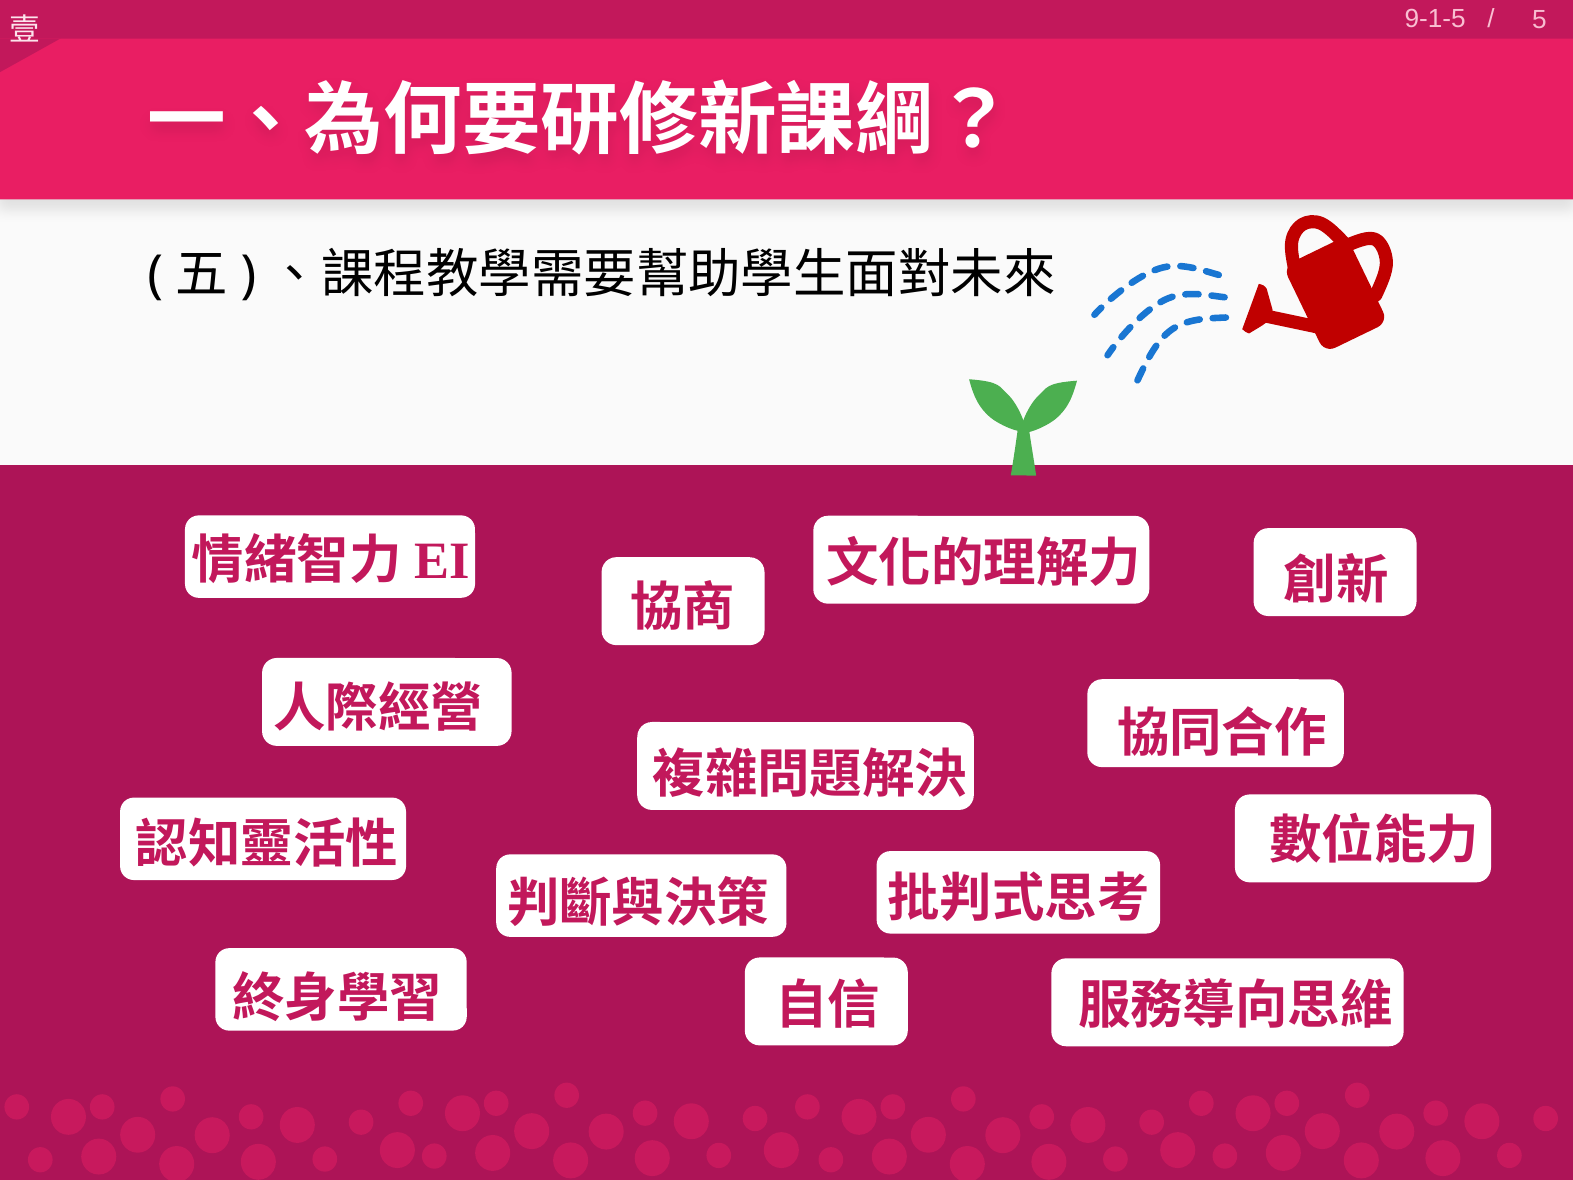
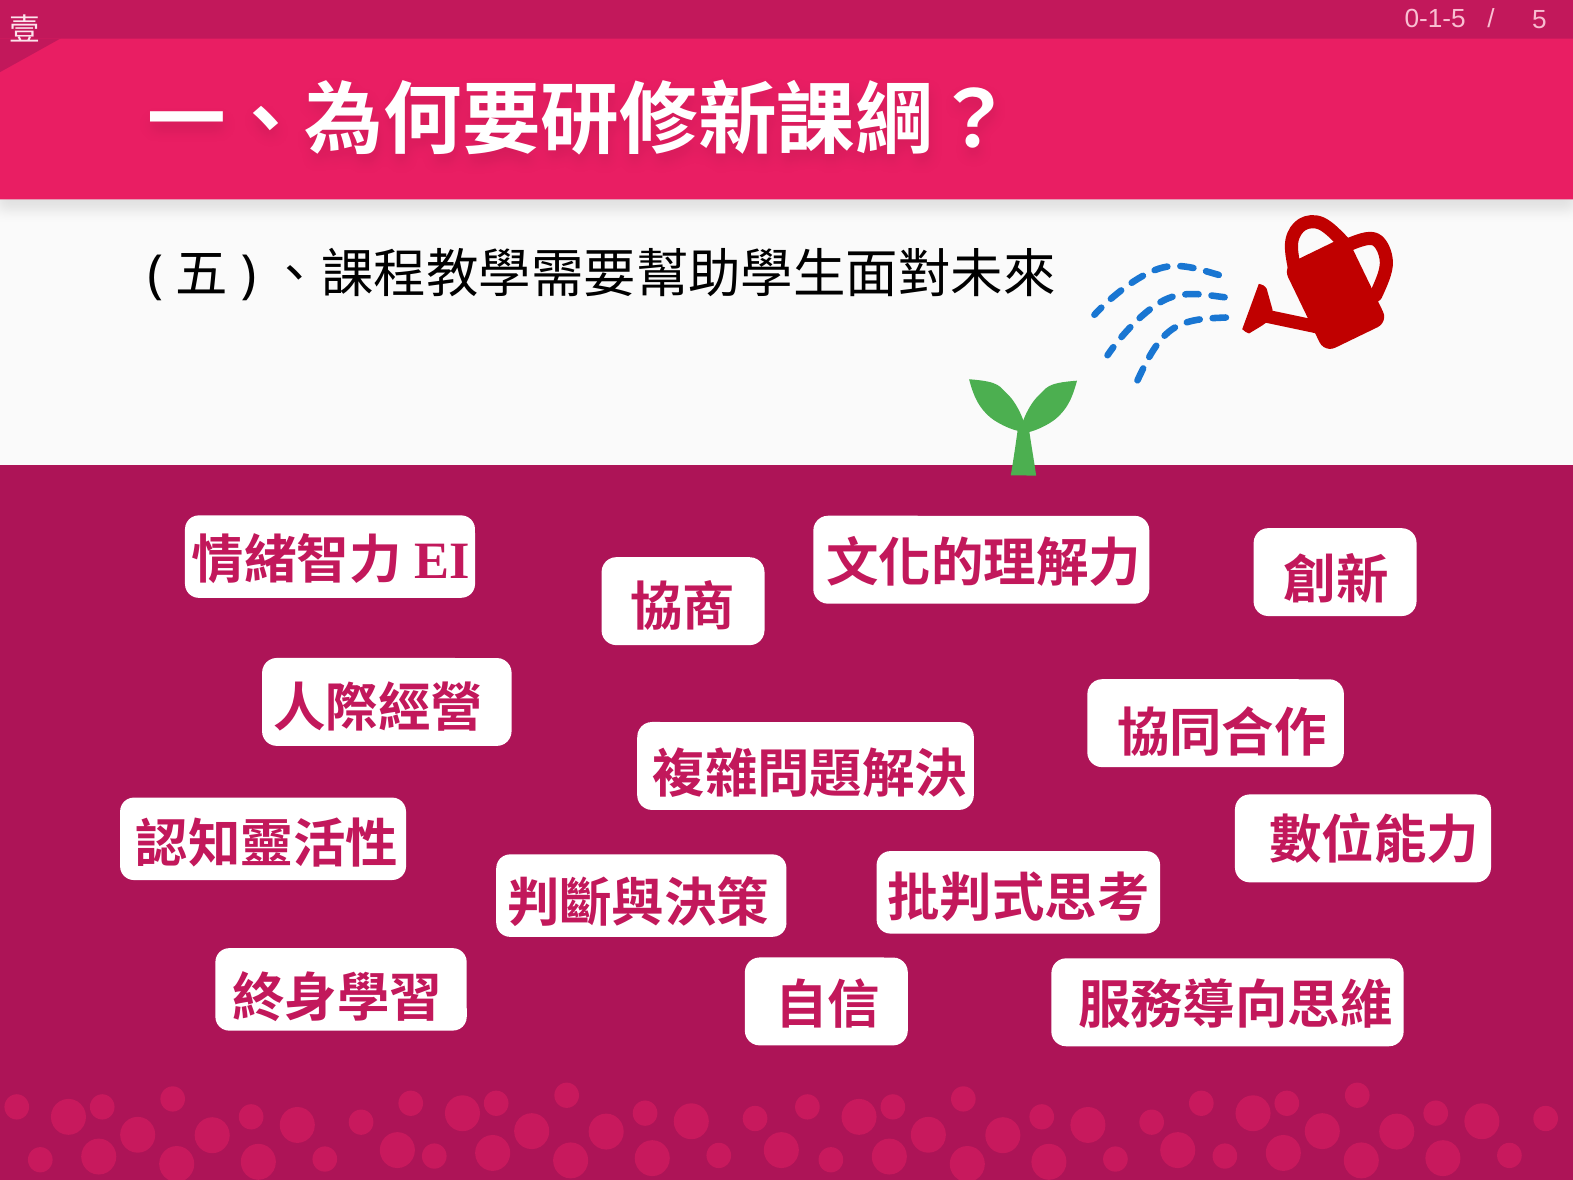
9-1-5: 9-1-5 -> 0-1-5 (1435, 19)
